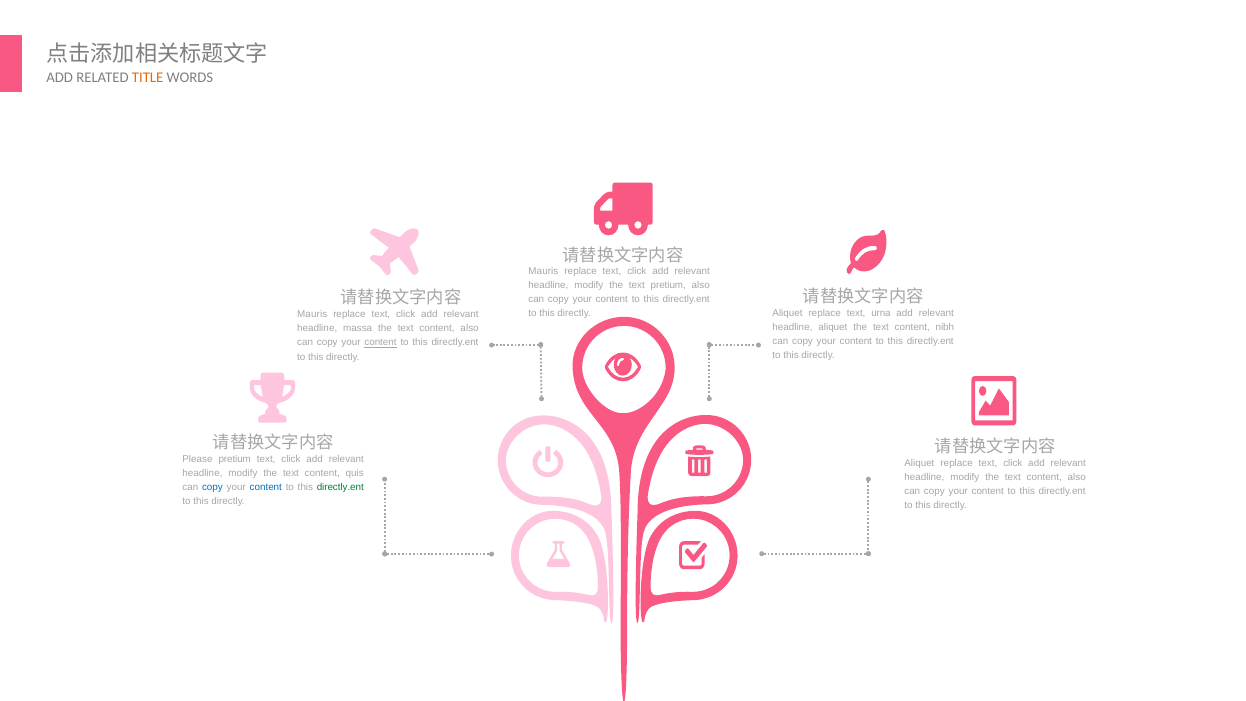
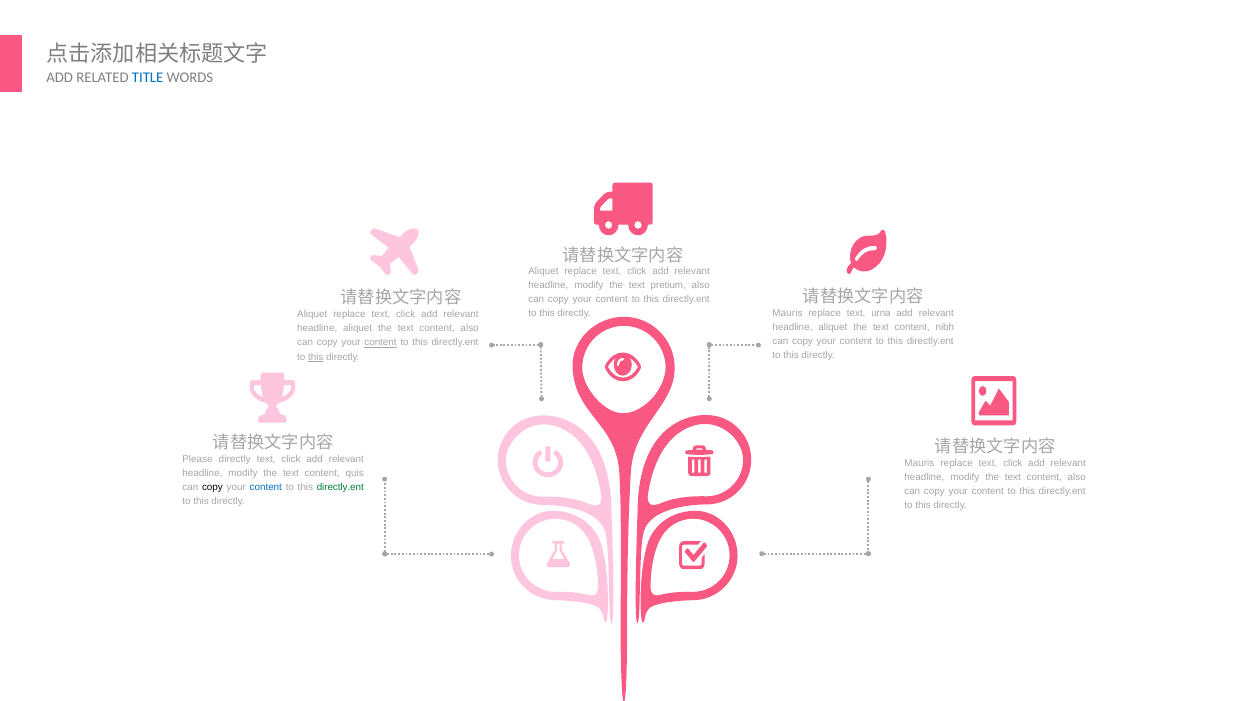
TITLE colour: orange -> blue (148, 78)
Mauris: Mauris -> Aliquet (543, 271)
Aliquet: Aliquet -> Mauris (787, 313)
Mauris: Mauris -> Aliquet (312, 314)
massa: massa -> aliquet (358, 328)
this underline: none -> present (316, 357)
Please pretium: pretium -> directly (235, 459)
Aliquet: Aliquet -> Mauris (919, 463)
copy colour: blue -> black (212, 487)
